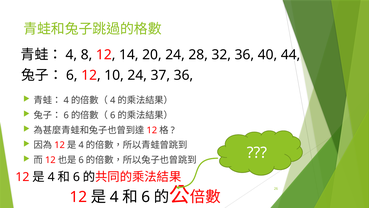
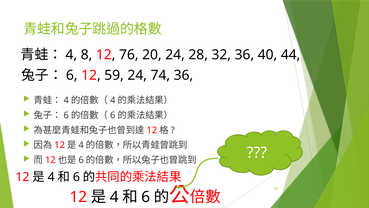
14: 14 -> 76 (129, 55)
10: 10 -> 59 (114, 75)
37: 37 -> 74 (160, 75)
